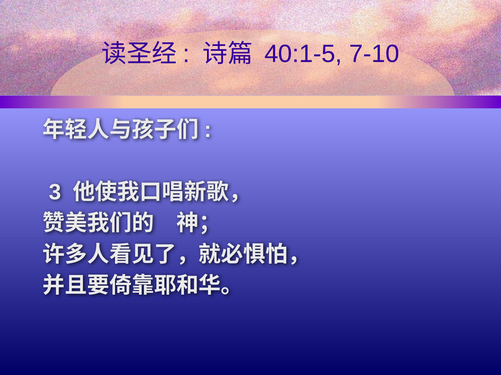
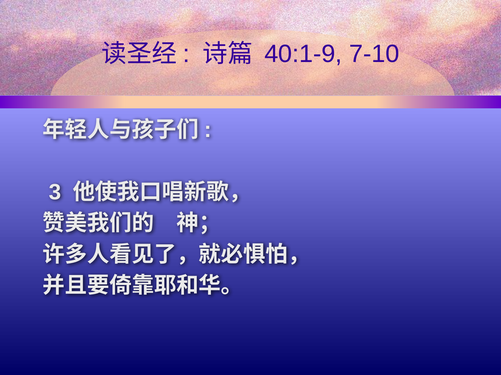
40:1-5: 40:1-5 -> 40:1-9 (303, 54)
